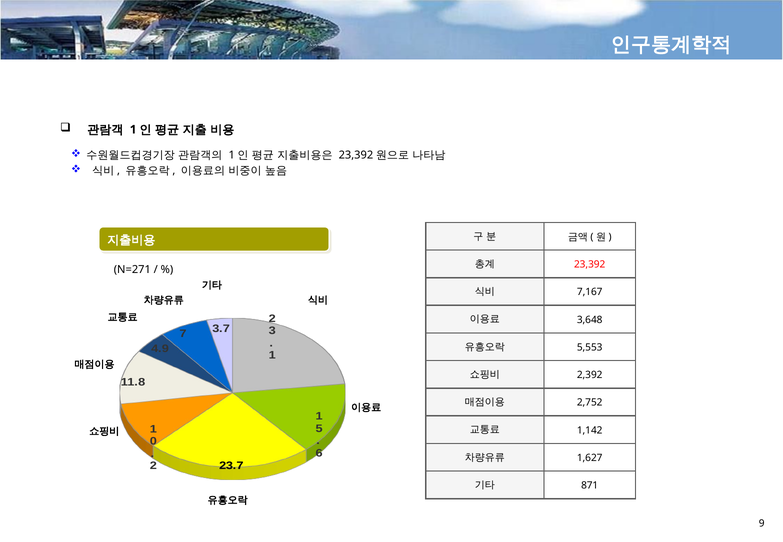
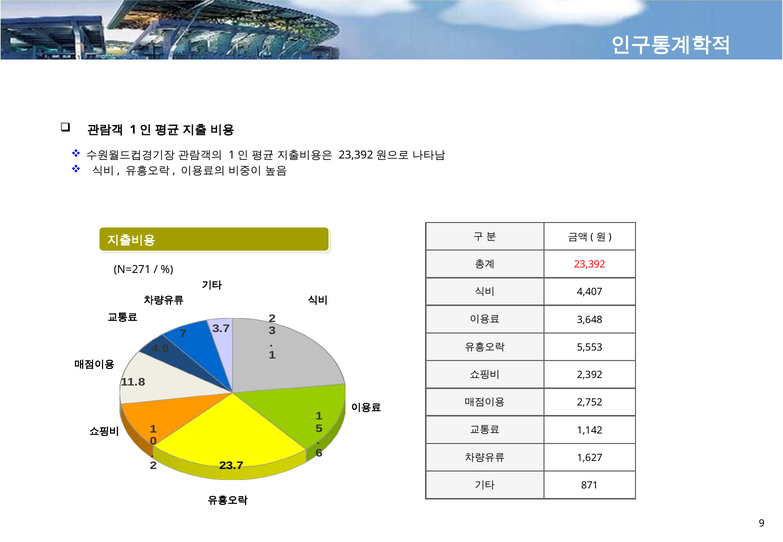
7,167: 7,167 -> 4,407 (590, 292)
